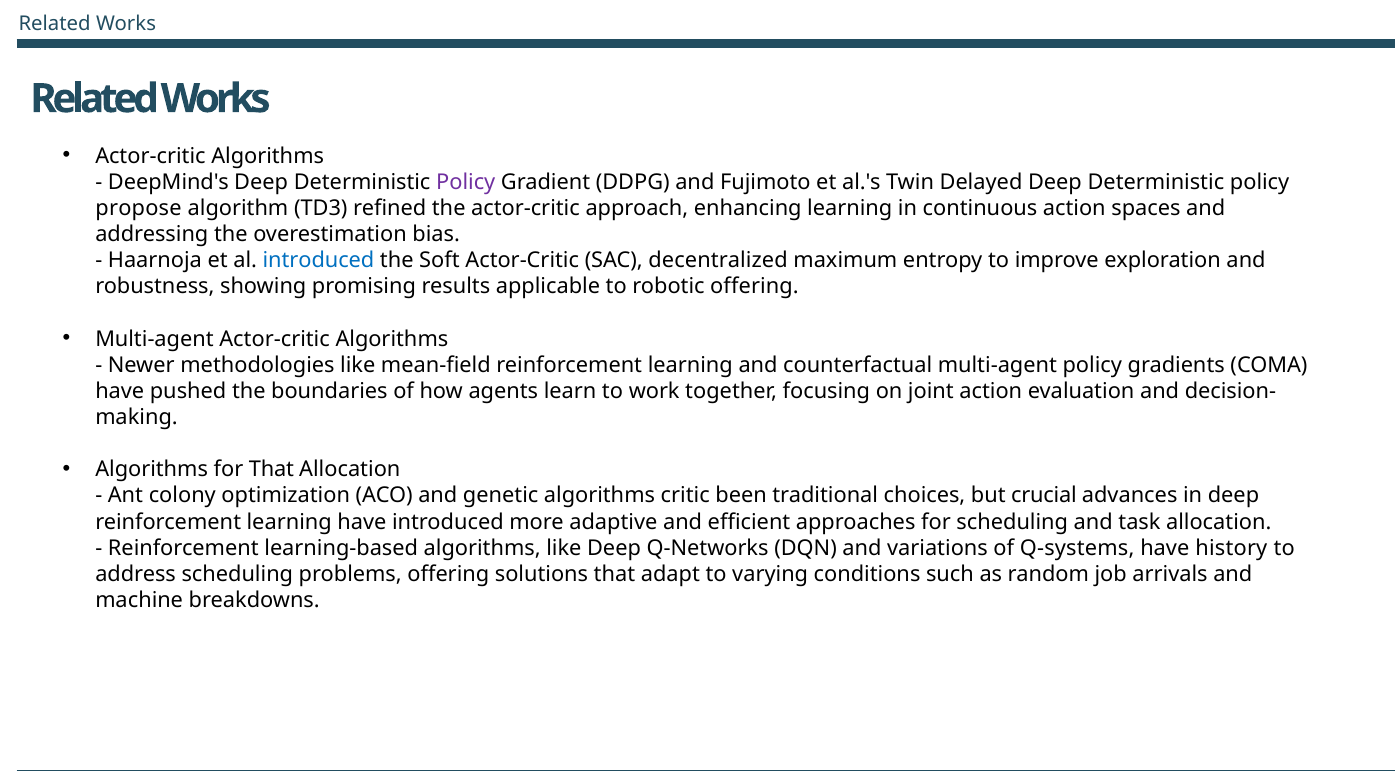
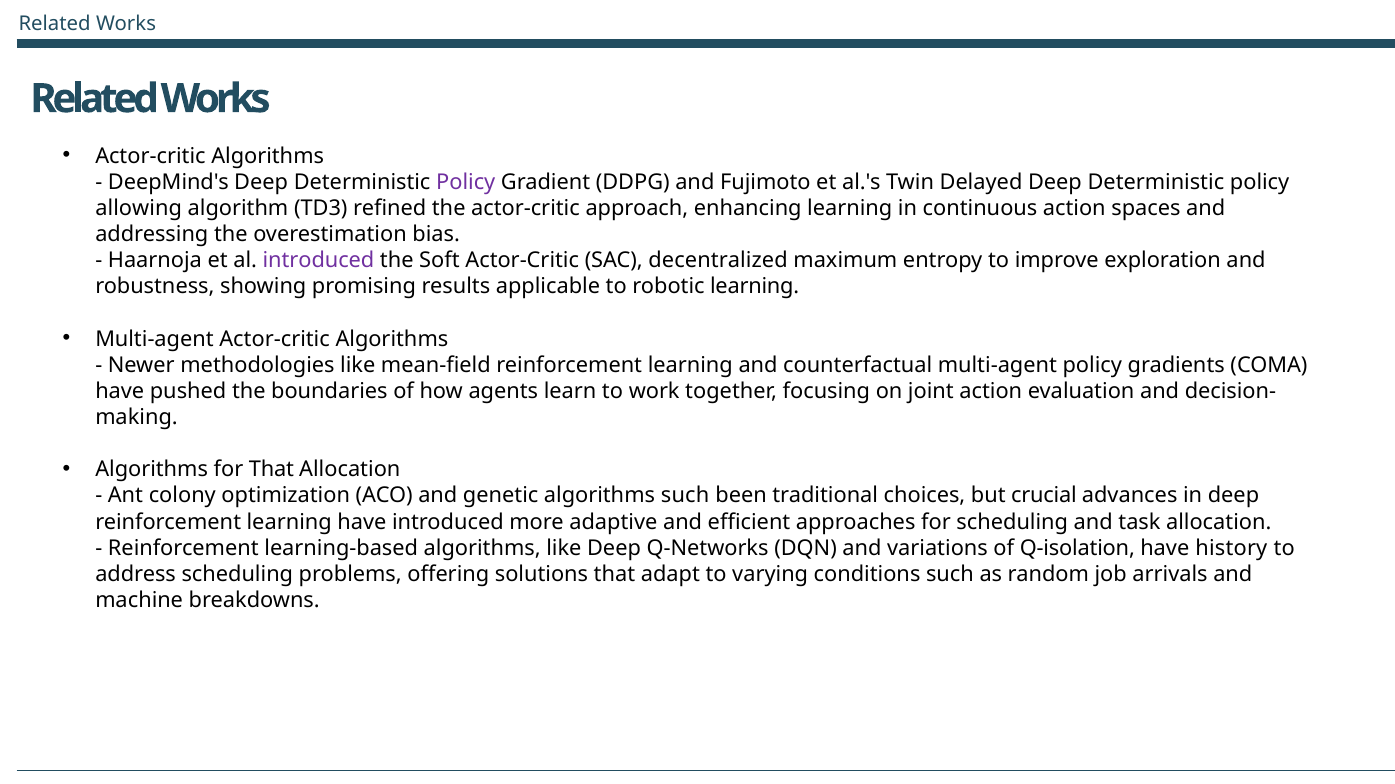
propose: propose -> allowing (139, 209)
introduced colour: blue -> purple (318, 261)
robotic offering: offering -> learning (755, 287)
algorithms critic: critic -> such (685, 496)
Q-systems: Q-systems -> Q-isolation (1077, 549)
